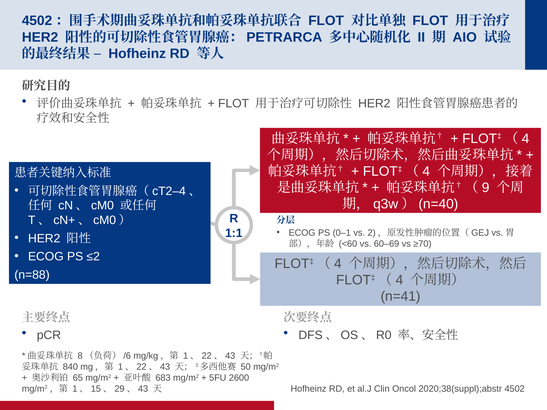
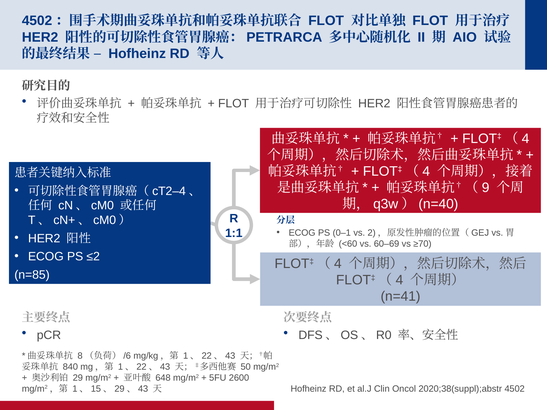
n=88: n=88 -> n=85 (32, 275)
65: 65 -> 29 (78, 378)
683: 683 -> 648 (163, 378)
